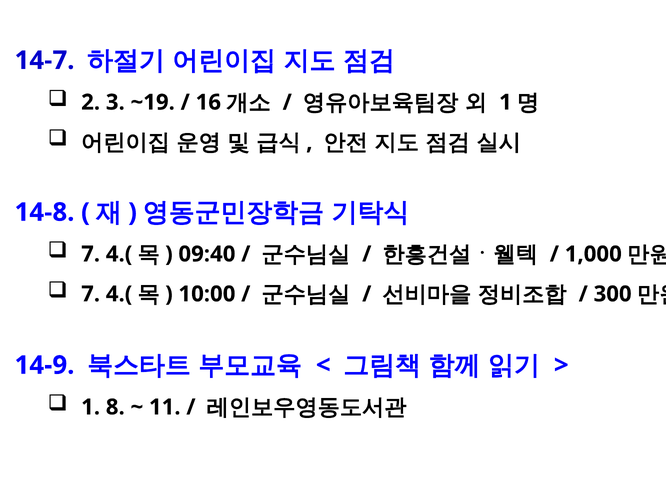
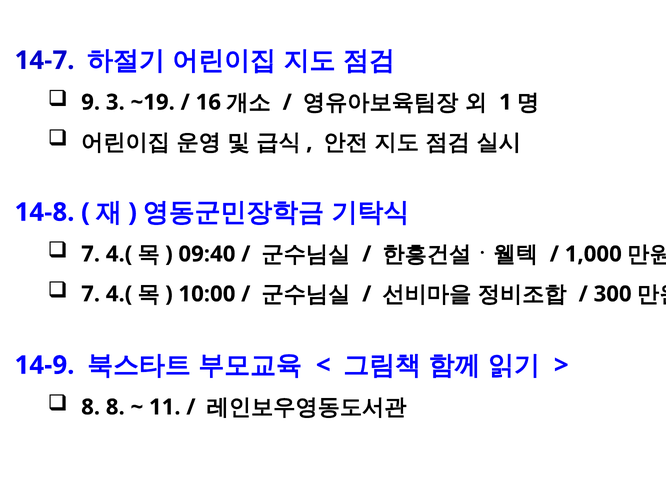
2: 2 -> 9 (91, 102)
1: 1 -> 8 (91, 408)
